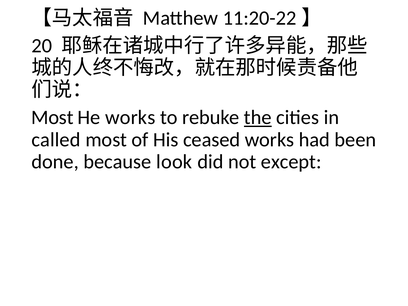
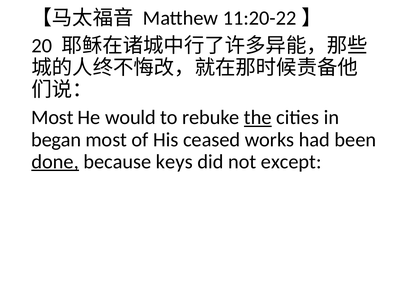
He works: works -> would (130, 118)
called: called -> began (56, 140)
done underline: none -> present (55, 162)
look: look -> keys (174, 162)
